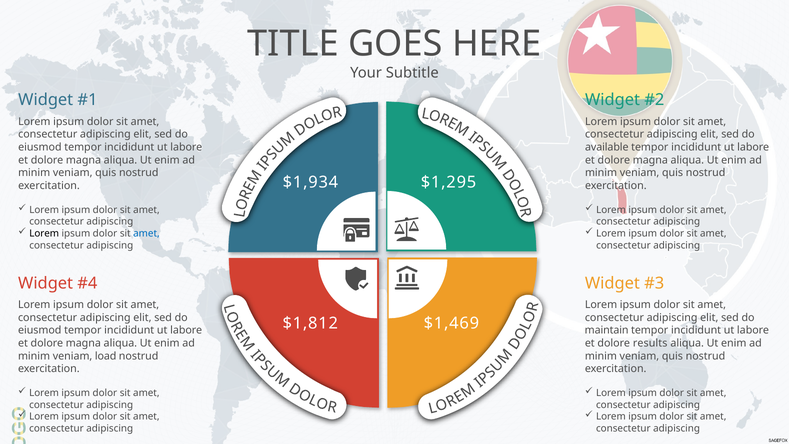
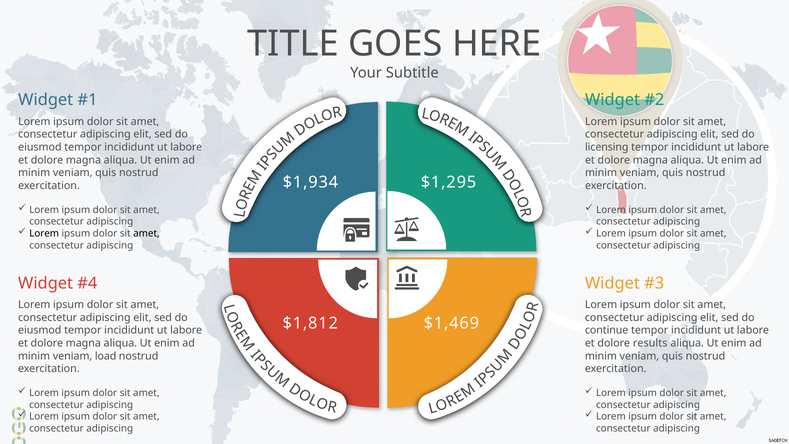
available: available -> licensing (607, 147)
amet colour: blue -> black (146, 233)
maintain: maintain -> continue (607, 330)
